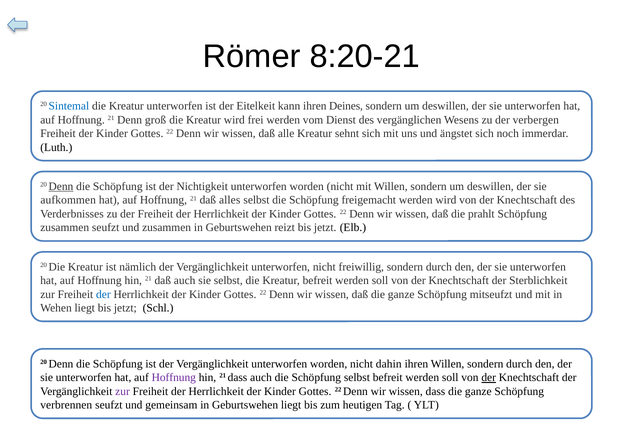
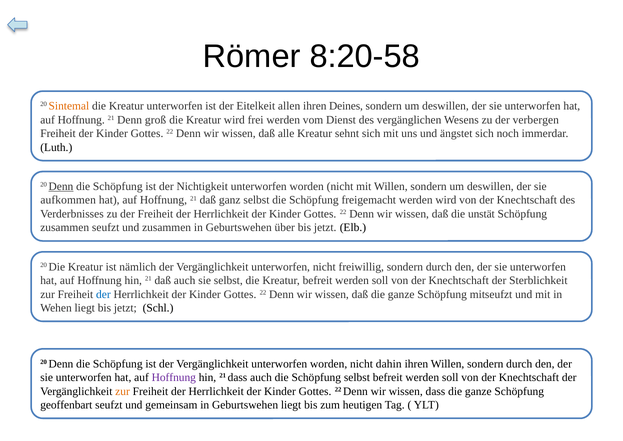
8:20-21: 8:20-21 -> 8:20-58 (365, 57)
Sintemal colour: blue -> orange (69, 106)
kann: kann -> allen (289, 106)
alles: alles -> ganz (230, 200)
prahlt: prahlt -> unstät (481, 214)
reizt: reizt -> über (285, 227)
der underline: present -> none (489, 377)
zur colour: purple -> orange (123, 391)
verbrennen: verbrennen -> geoffenbart (66, 404)
